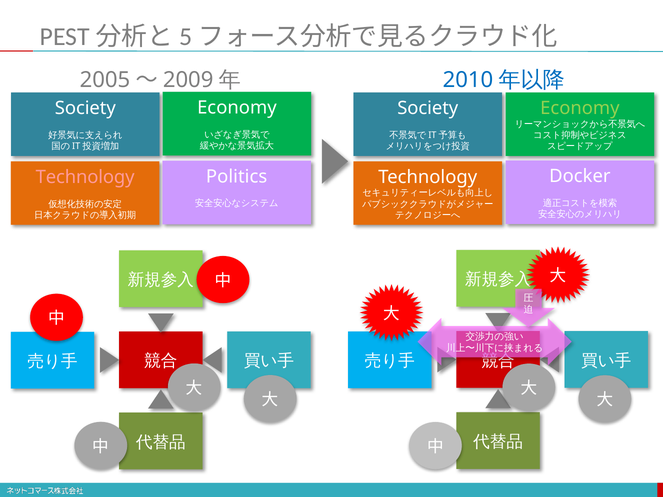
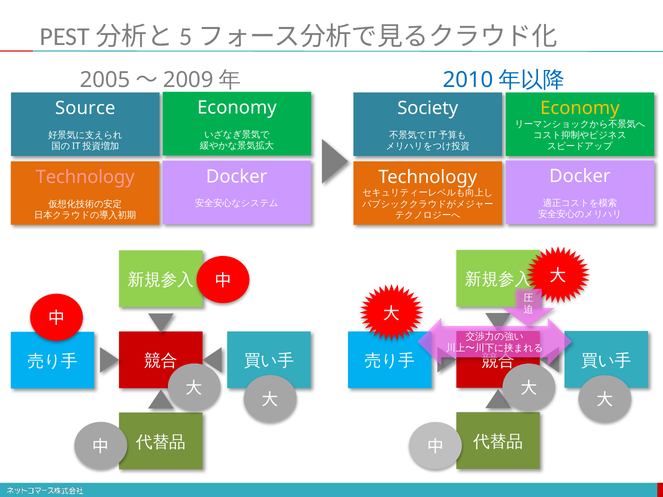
Society: Society -> Source (85, 108)
Economy colour: light green -> yellow (580, 108)
Politics: Politics -> Docker (237, 177)
